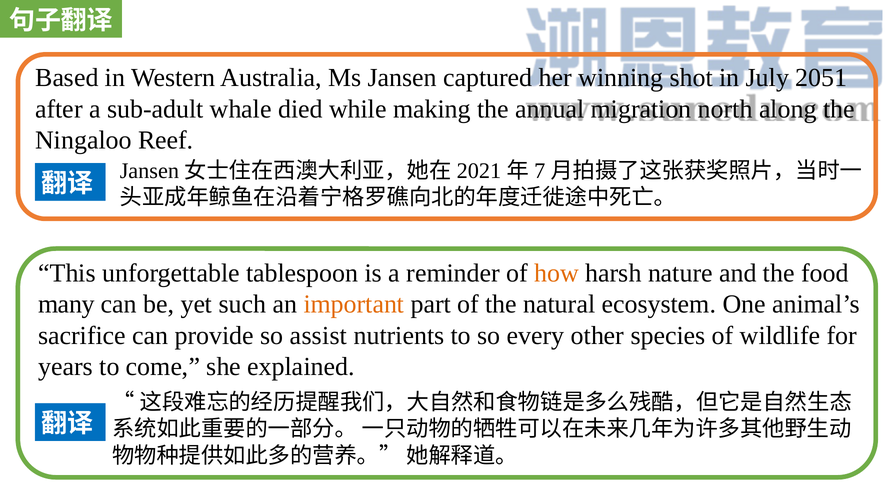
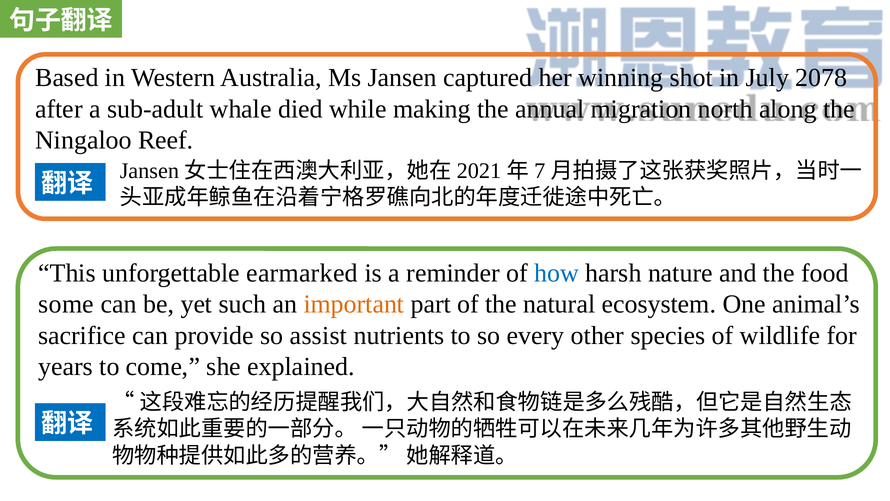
2051: 2051 -> 2078 (821, 78)
tablespoon: tablespoon -> earmarked (302, 273)
how colour: orange -> blue (557, 273)
many: many -> some (66, 304)
